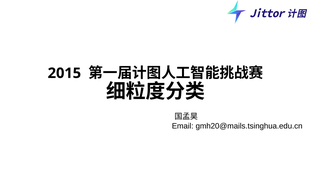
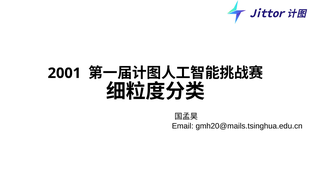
2015: 2015 -> 2001 (64, 73)
